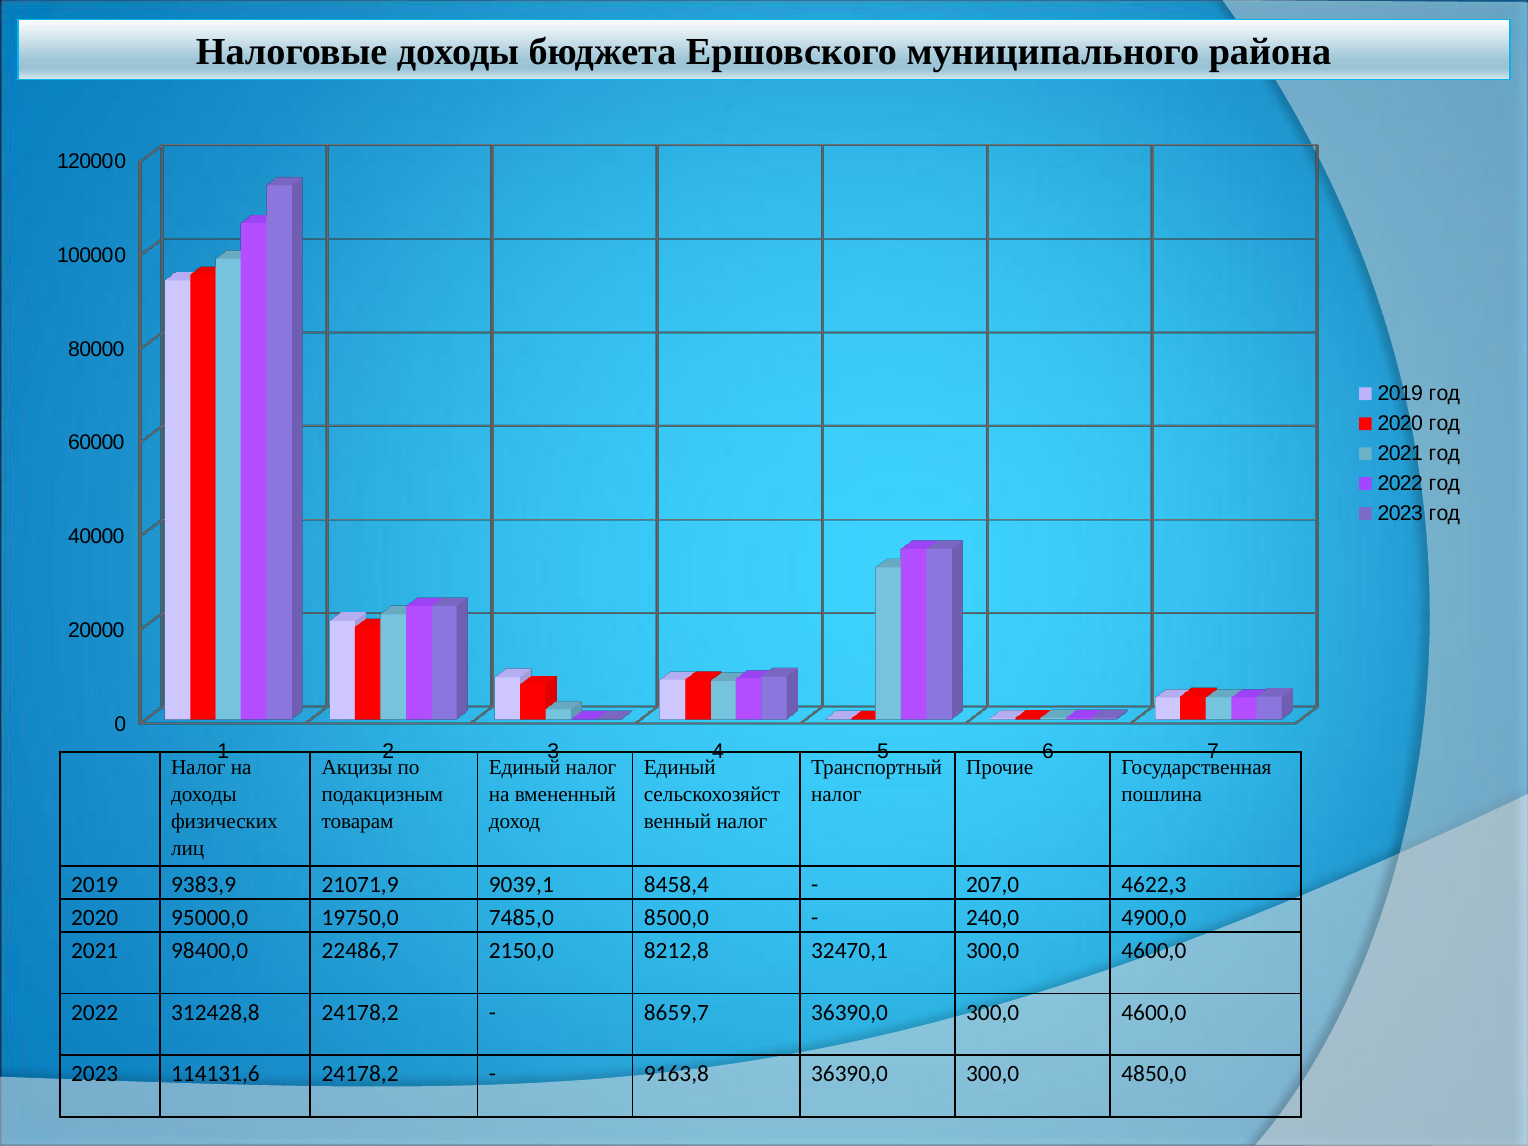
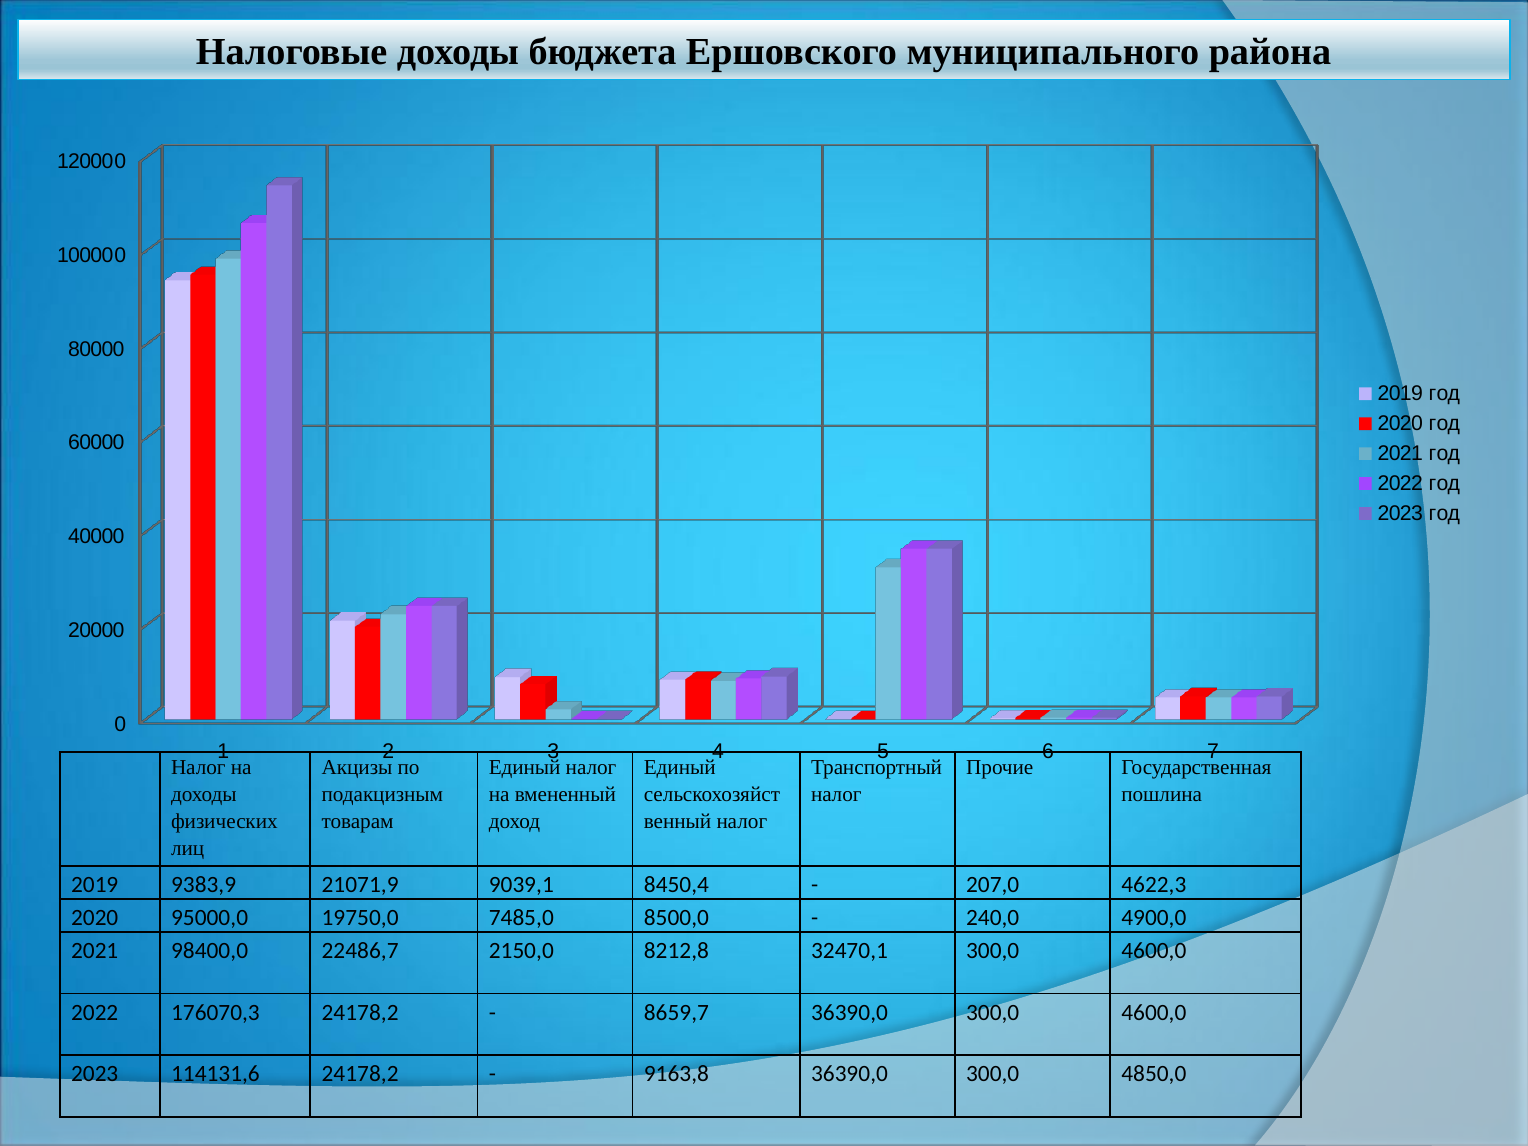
8458,4: 8458,4 -> 8450,4 (676, 885)
312428,8: 312428,8 -> 176070,3 (215, 1013)
